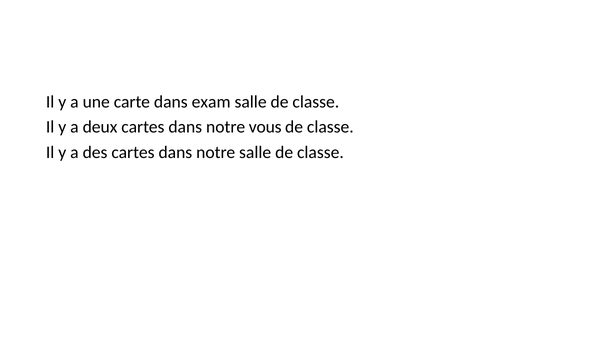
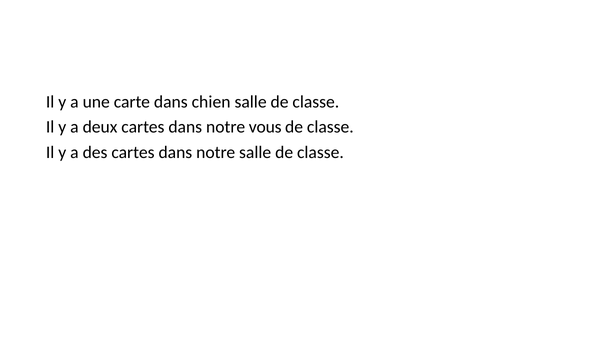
exam: exam -> chien (211, 102)
